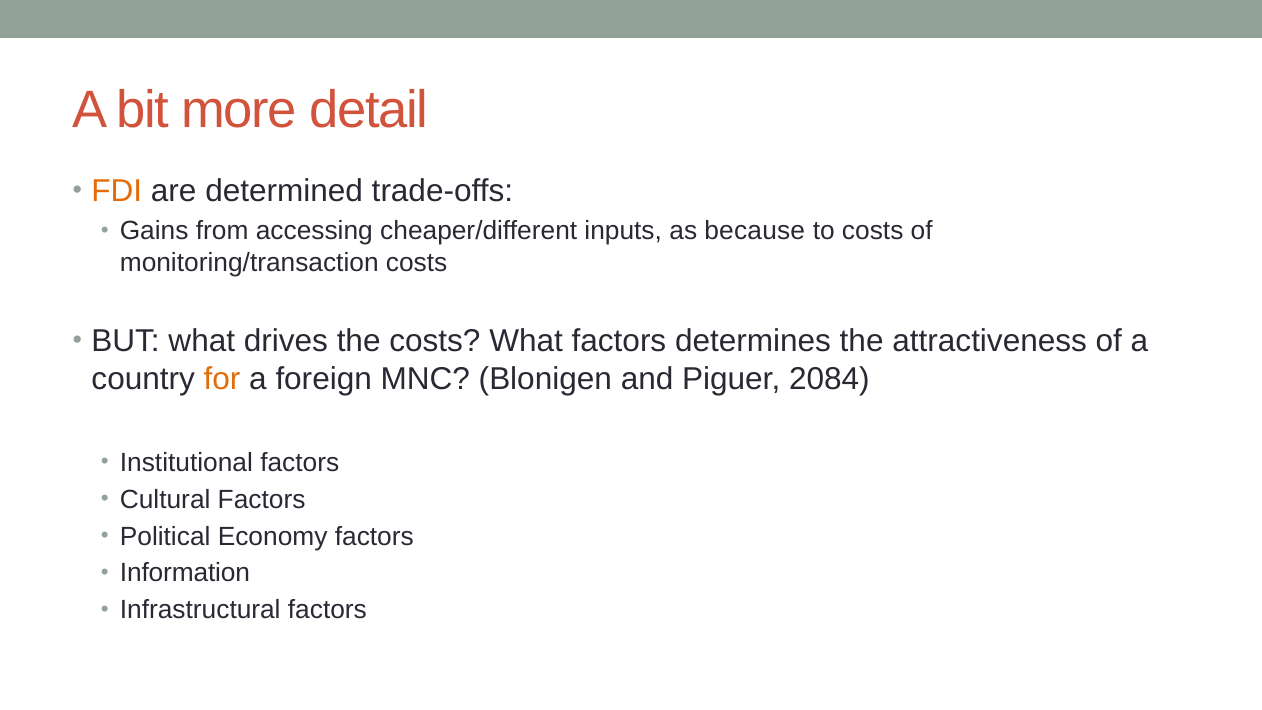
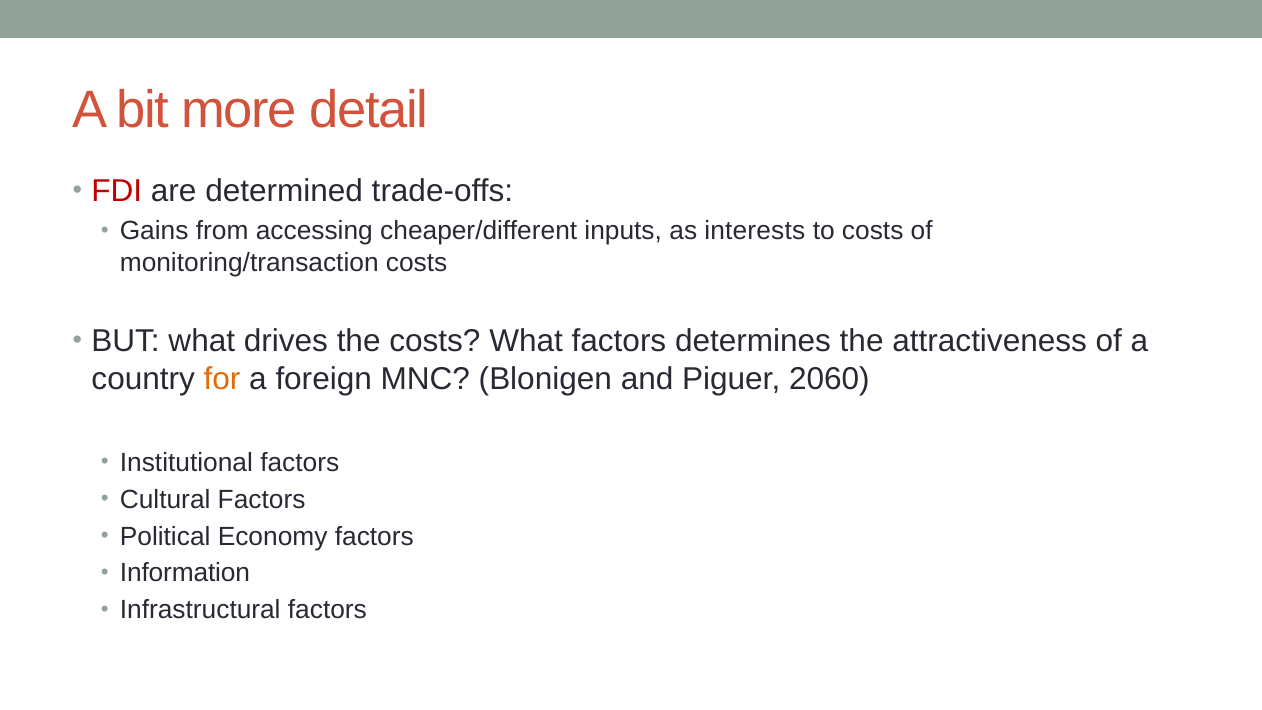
FDI colour: orange -> red (117, 192)
because: because -> interests (755, 231)
2084: 2084 -> 2060 (829, 379)
